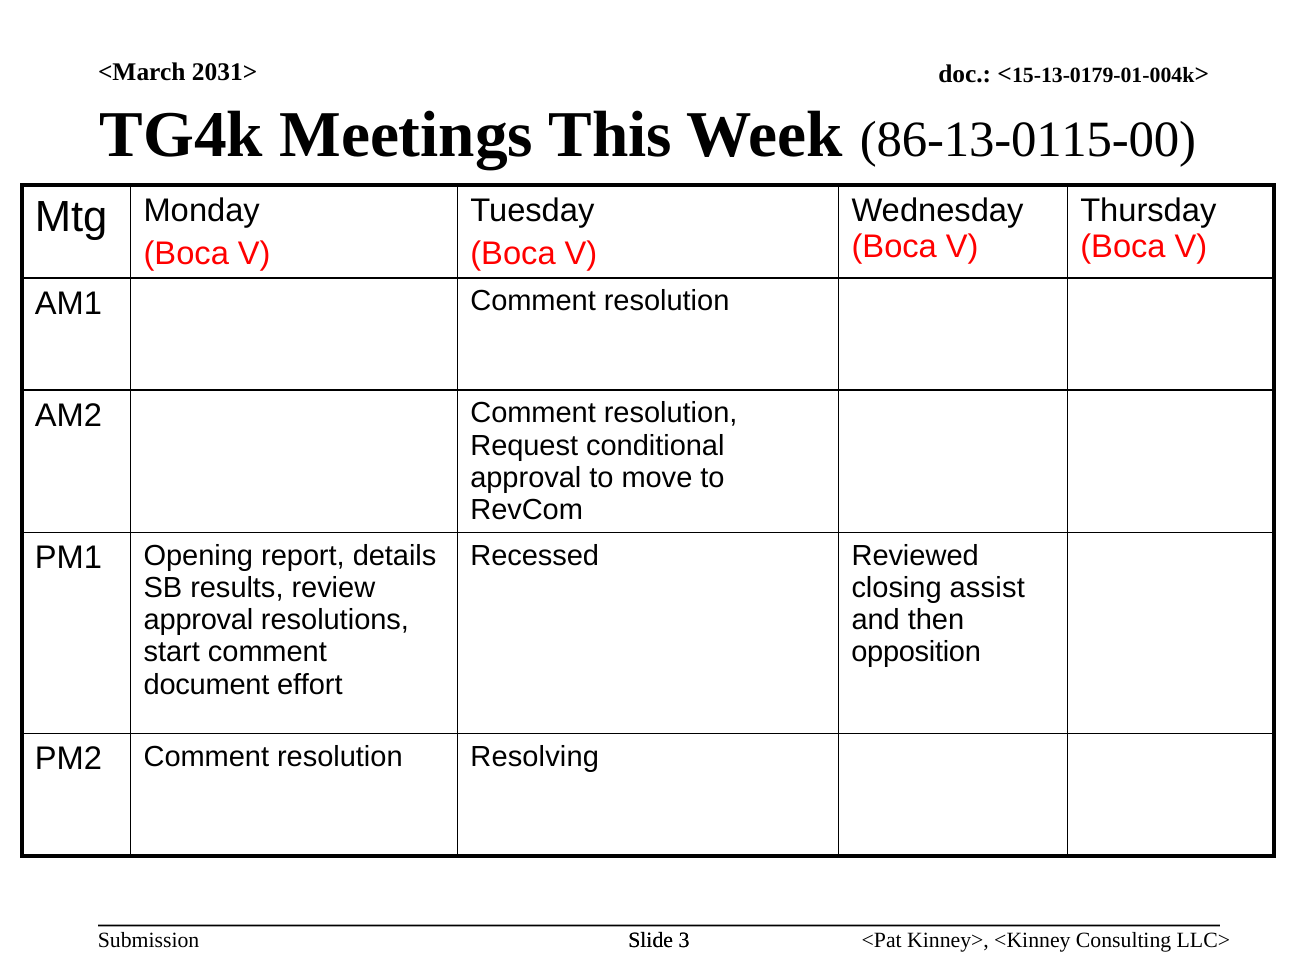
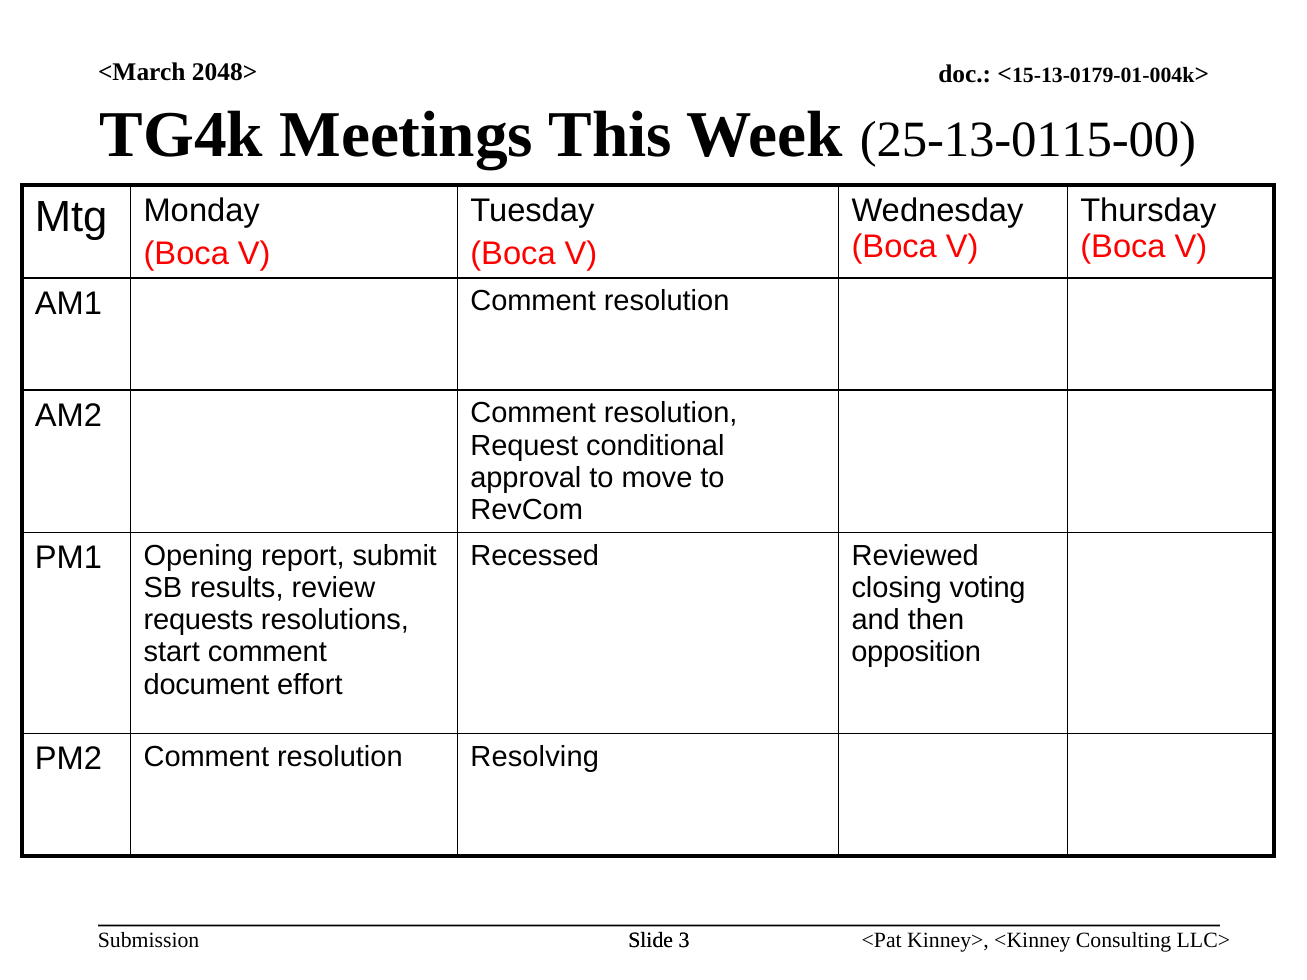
2031>: 2031> -> 2048> (225, 72)
86-13-0115-00: 86-13-0115-00 -> 25-13-0115-00 (1028, 140)
details: details -> submit (395, 556)
assist: assist -> voting (988, 588)
approval: approval -> requests (199, 620)
